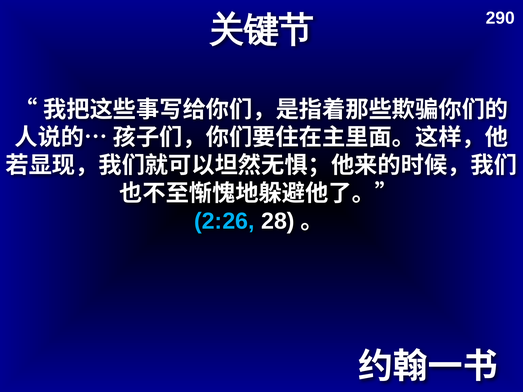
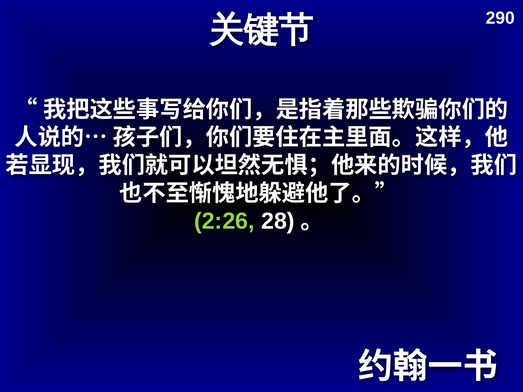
2:26 colour: light blue -> light green (224, 221)
